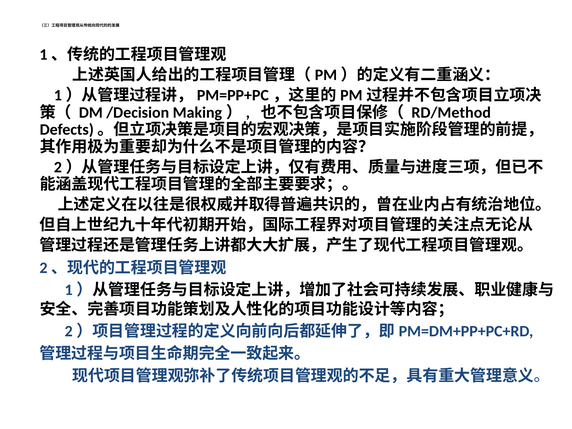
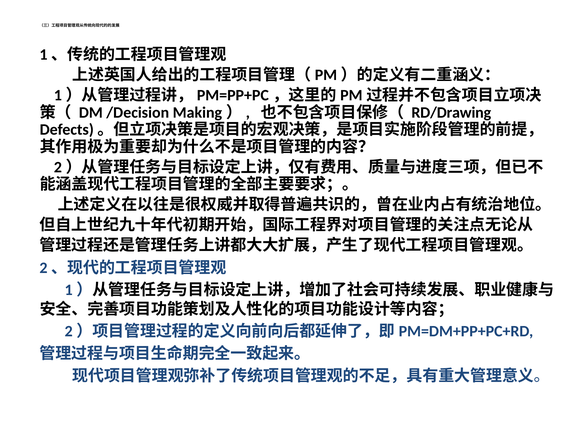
RD/Method: RD/Method -> RD/Drawing (451, 112)
